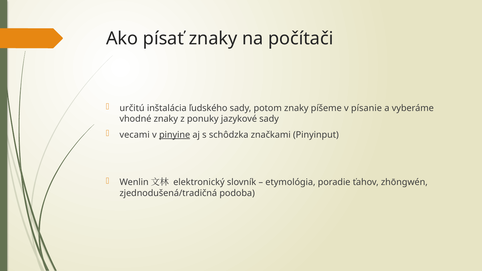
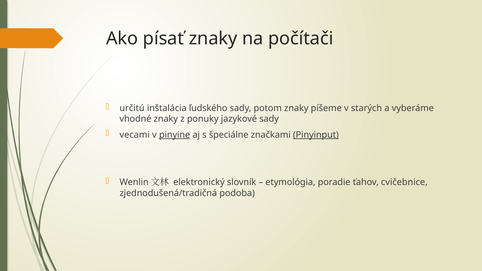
písanie: písanie -> starých (366, 108)
schôdzka: schôdzka -> špeciálne (229, 135)
Pinyinput underline: none -> present (316, 135)
zhōngwén: zhōngwén -> cvičebnice (404, 182)
